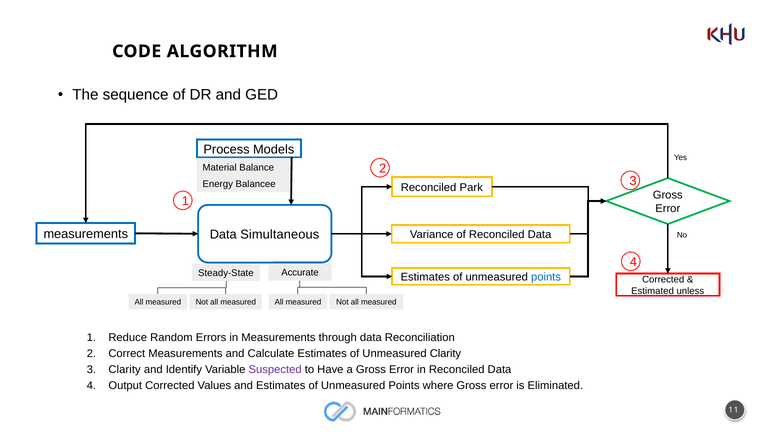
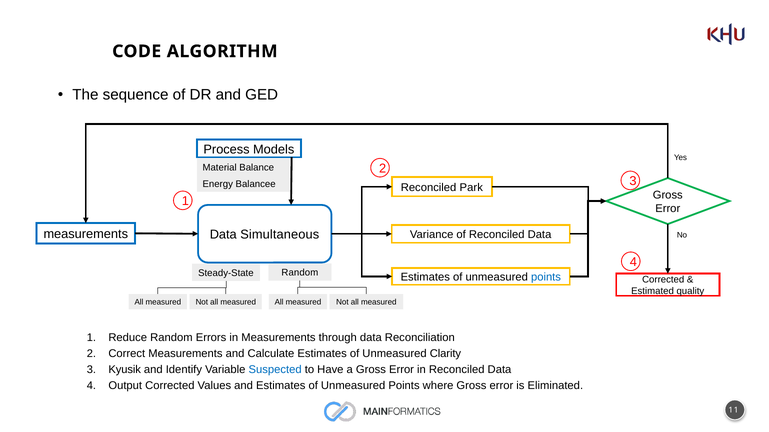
Steady-State Accurate: Accurate -> Random (300, 273)
unless: unless -> quality (690, 291)
3 Clarity: Clarity -> Kyusik (125, 370)
Suspected colour: purple -> blue (275, 370)
